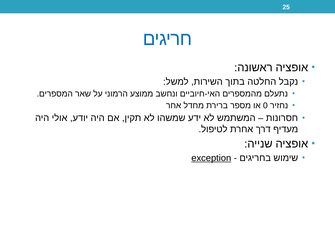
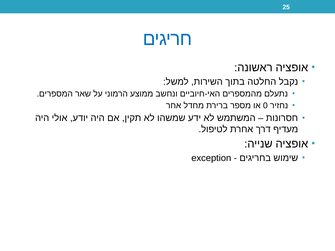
exception underline: present -> none (211, 158)
